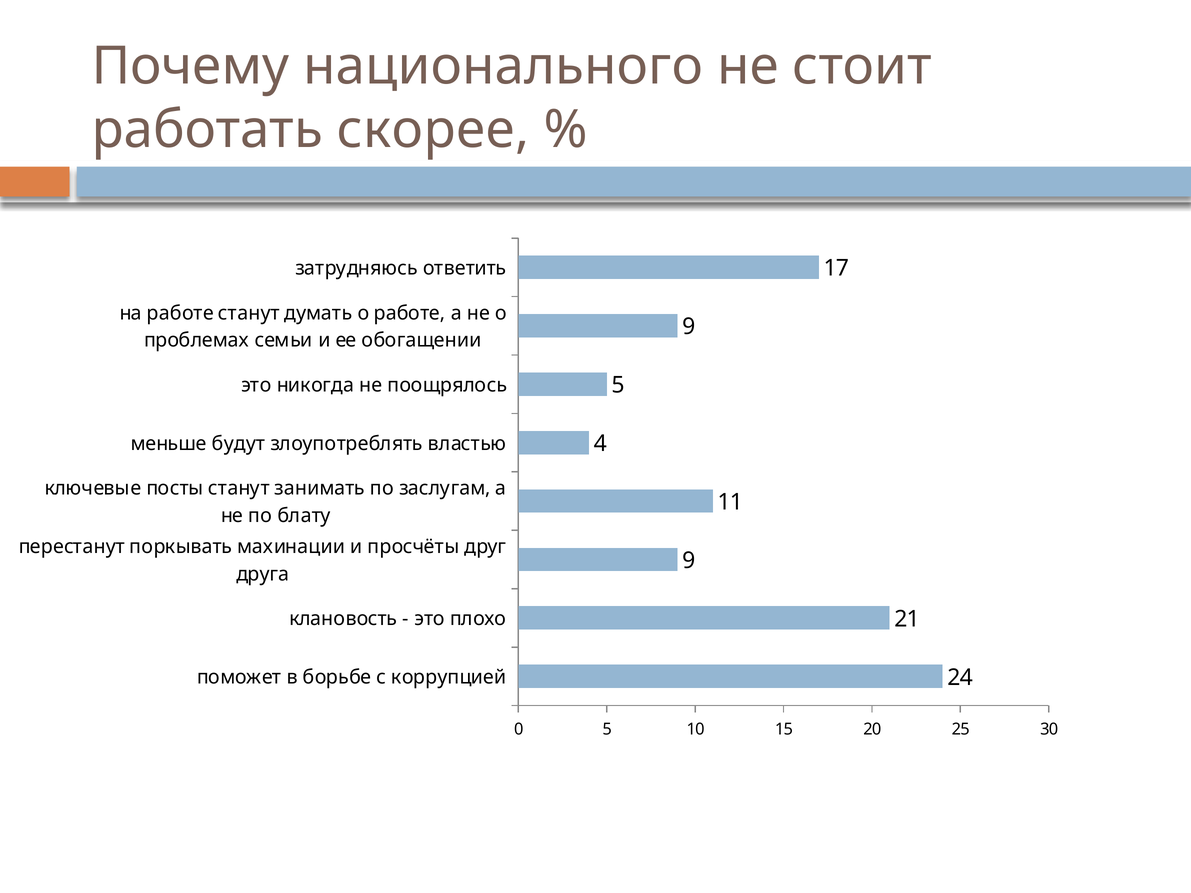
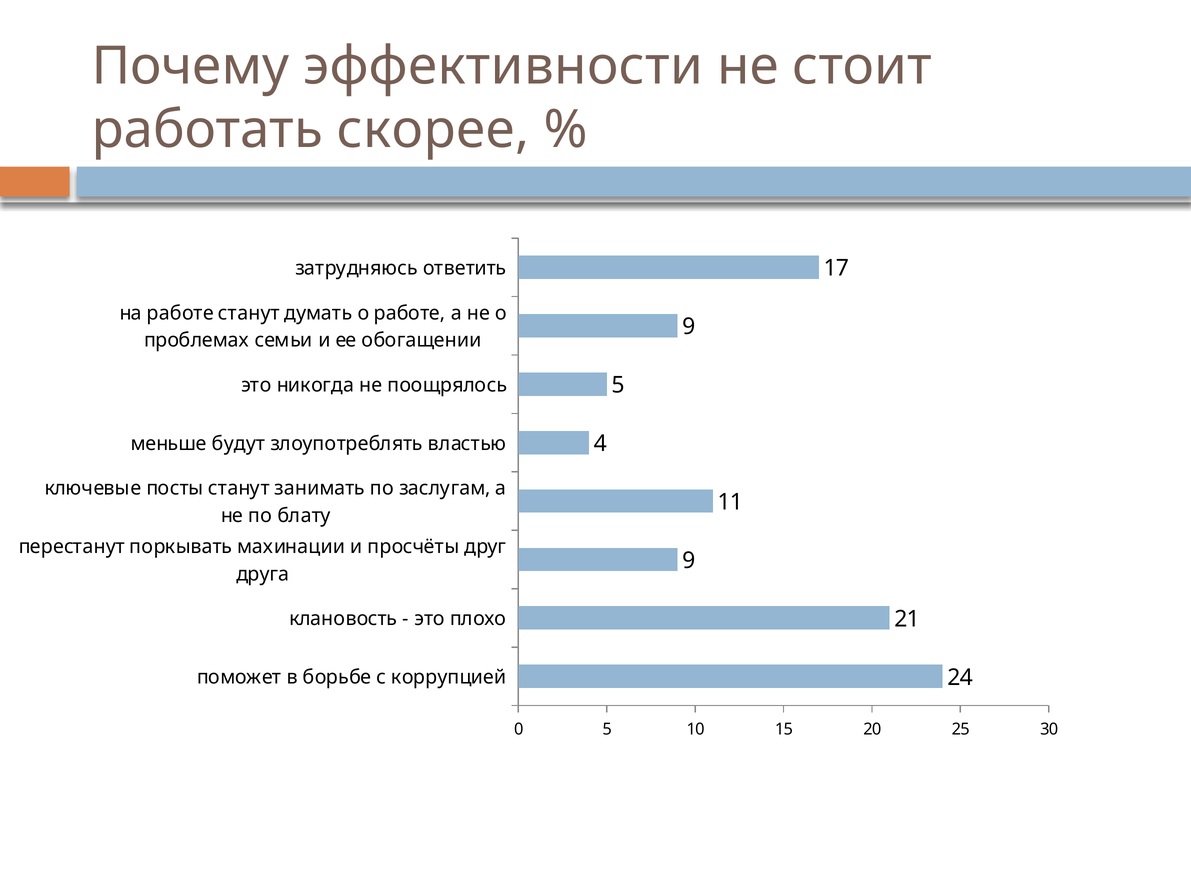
национального: национального -> эффективности (503, 66)
